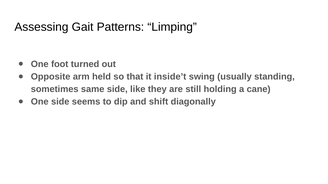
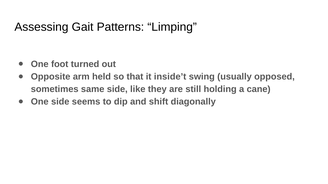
standing: standing -> opposed (274, 77)
